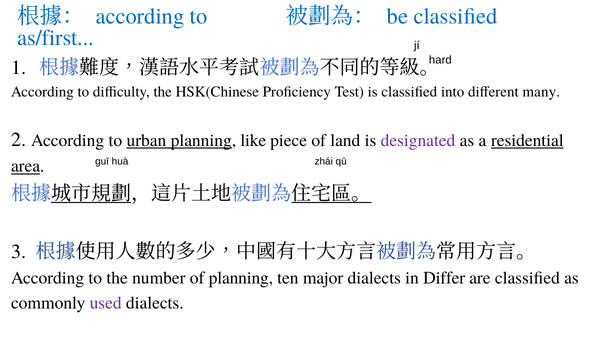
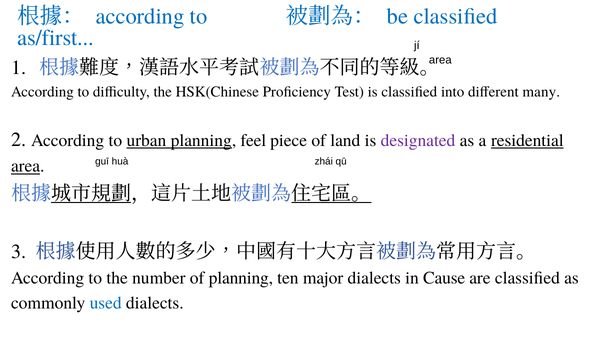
hard: hard -> area (440, 60)
like: like -> feel (253, 140)
Differ: Differ -> Cause (444, 278)
used colour: purple -> blue (106, 303)
